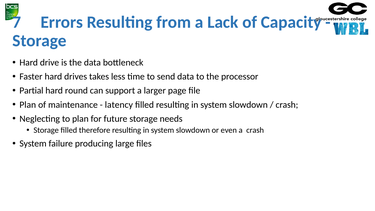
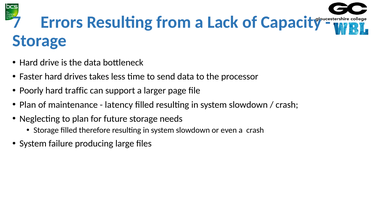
Partial: Partial -> Poorly (31, 91)
round: round -> traffic (76, 91)
